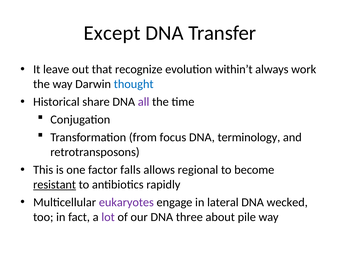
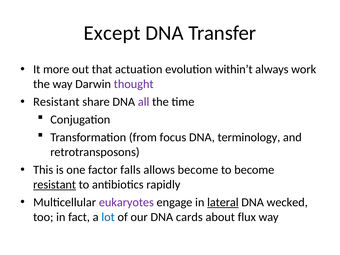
leave: leave -> more (56, 69)
recognize: recognize -> actuation (139, 69)
thought colour: blue -> purple (134, 84)
Historical: Historical -> Resistant (56, 102)
allows regional: regional -> become (198, 170)
lateral underline: none -> present (223, 202)
lot colour: purple -> blue (108, 217)
three: three -> cards (189, 217)
pile: pile -> flux (247, 217)
